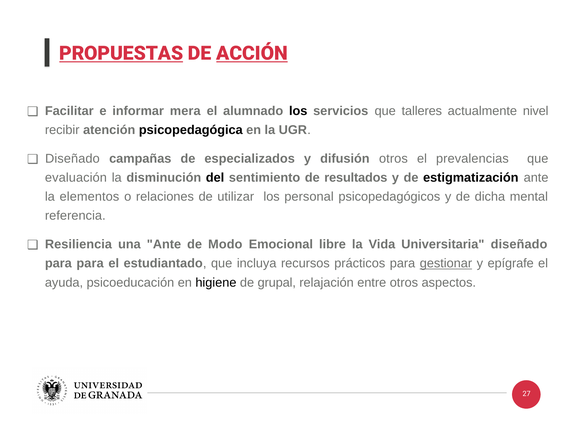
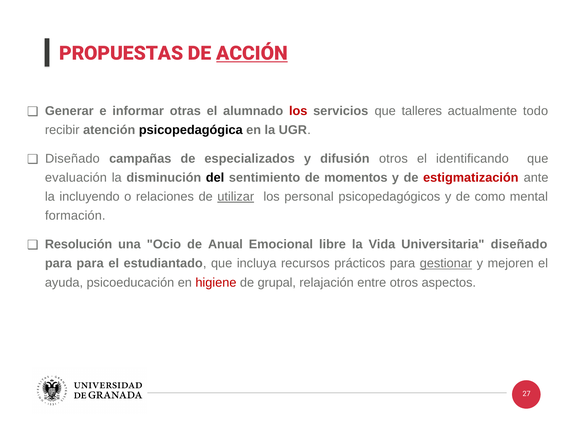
PROPUESTAS underline: present -> none (121, 54)
Facilitar: Facilitar -> Generar (69, 111)
mera: mera -> otras (185, 111)
los colour: black -> red (298, 111)
nivel: nivel -> todo (536, 111)
prevalencias: prevalencias -> identificando (472, 159)
resultados: resultados -> momentos (356, 178)
estigmatización colour: black -> red (471, 178)
elementos: elementos -> incluyendo (90, 197)
utilizar underline: none -> present (236, 197)
dicha: dicha -> como (490, 197)
referencia: referencia -> formación (75, 216)
Resiliencia: Resiliencia -> Resolución (79, 244)
una Ante: Ante -> Ocio (164, 244)
Modo: Modo -> Anual (225, 244)
epígrafe: epígrafe -> mejoren (511, 263)
higiene colour: black -> red (216, 283)
